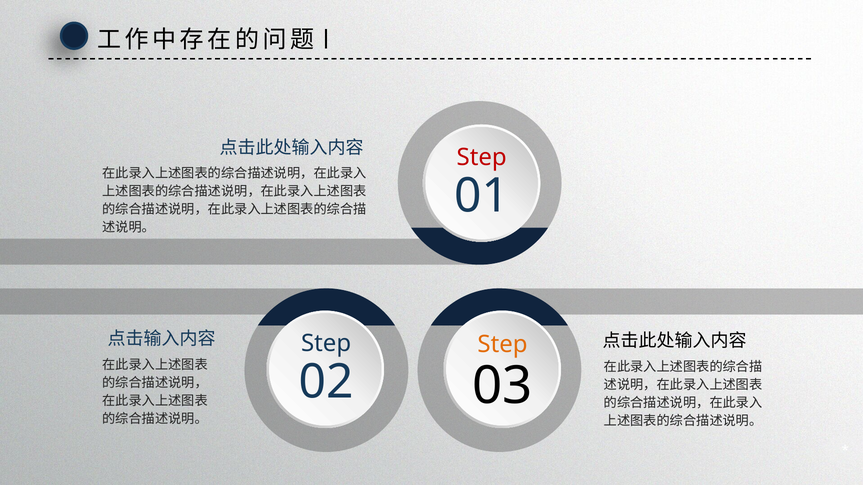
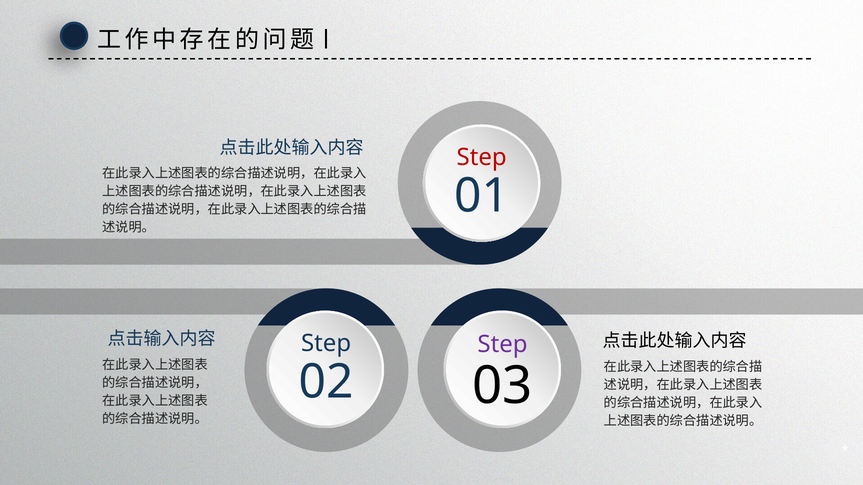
Step colour: orange -> purple (503, 345)
